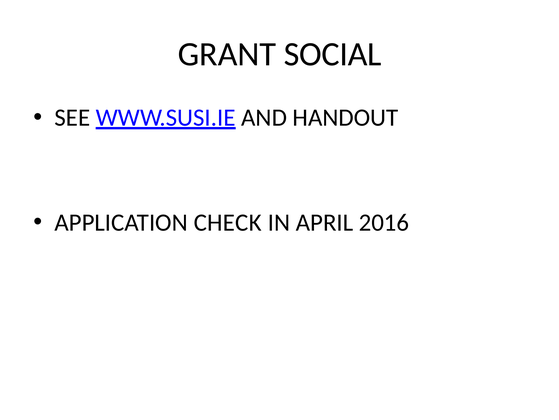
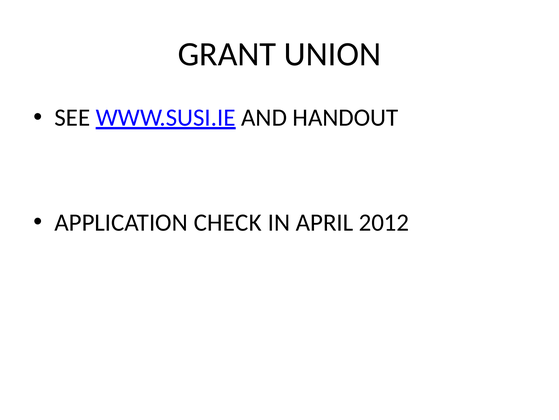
SOCIAL: SOCIAL -> UNION (333, 54)
2016: 2016 -> 2012 (384, 222)
